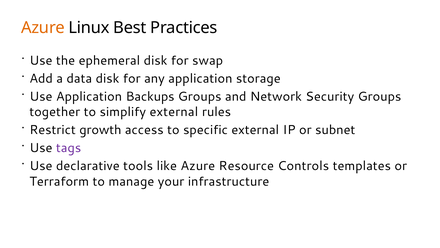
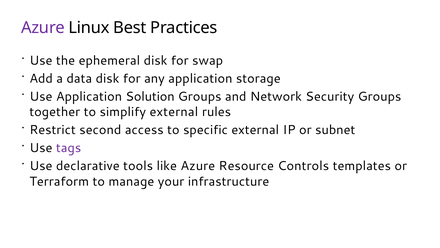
Azure colour: orange -> purple (43, 28)
Backups: Backups -> Solution (150, 96)
growth: growth -> second (100, 130)
